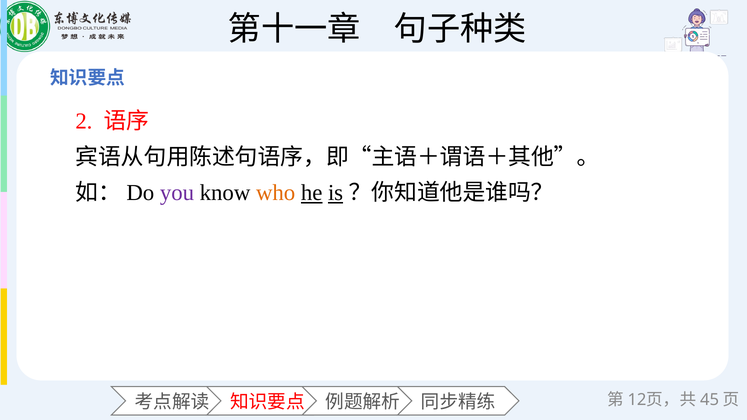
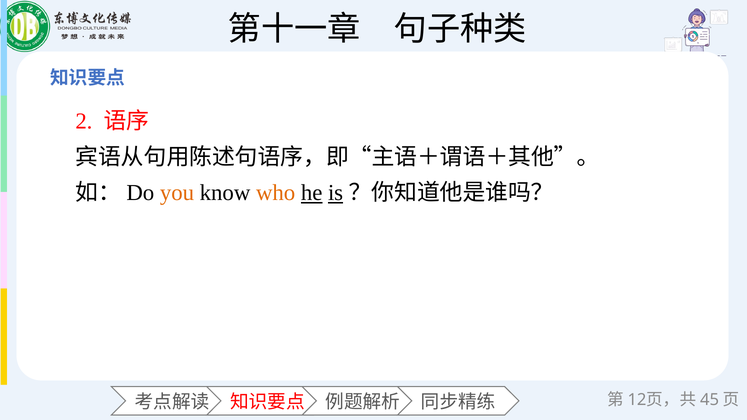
you colour: purple -> orange (177, 193)
